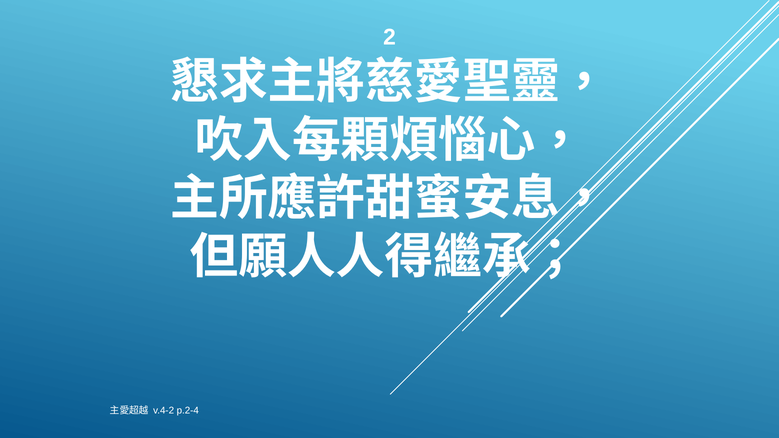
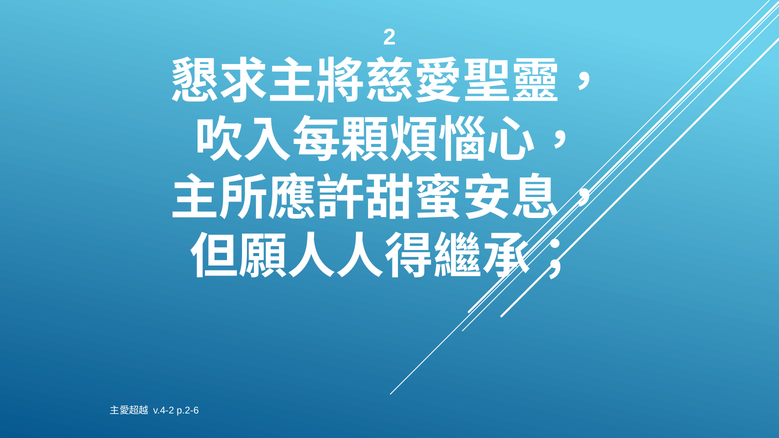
p.2-4: p.2-4 -> p.2-6 (188, 411)
